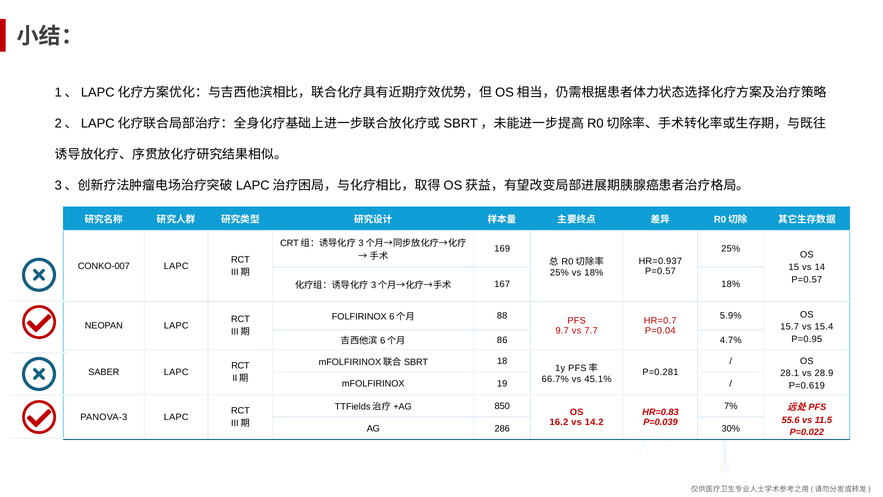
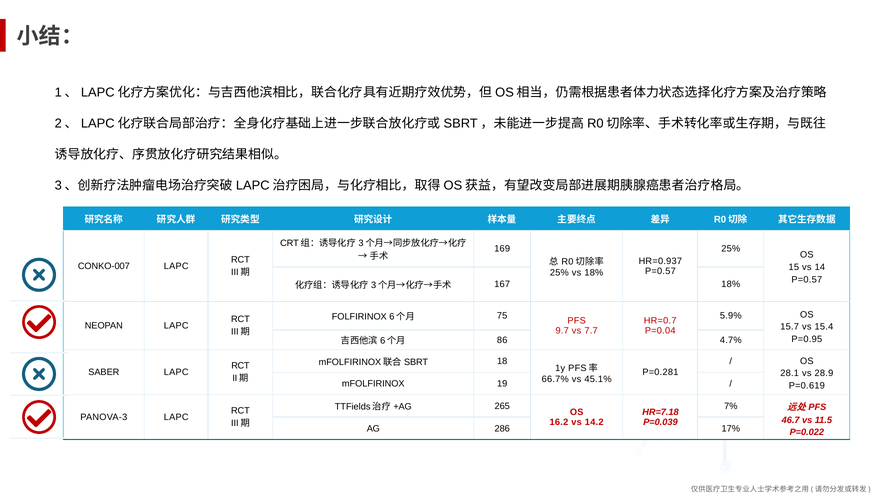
88: 88 -> 75 (502, 316)
850: 850 -> 265 (502, 406)
HR=0.83: HR=0.83 -> HR=7.18 (660, 412)
55.6: 55.6 -> 46.7 (791, 420)
30%: 30% -> 17% (731, 428)
